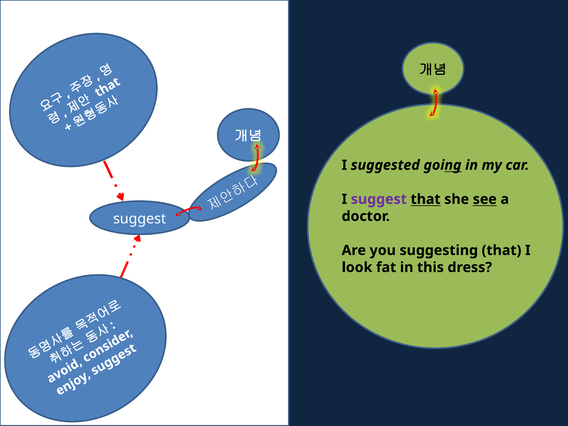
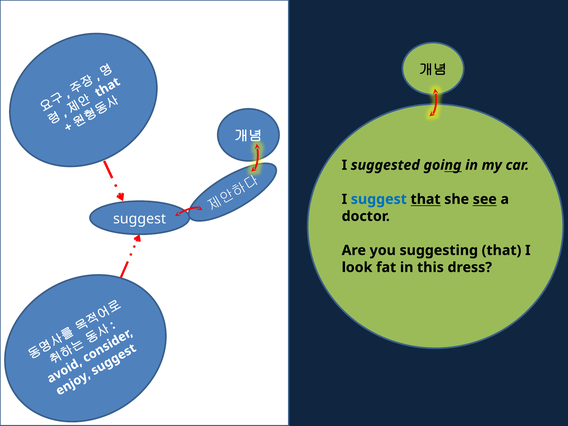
suggest colour: purple -> blue (379, 199)
